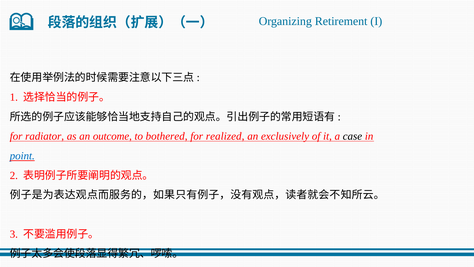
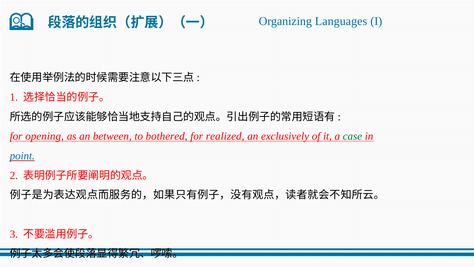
Retirement: Retirement -> Languages (341, 21)
radiator: radiator -> opening (45, 136)
outcome: outcome -> between (112, 136)
case colour: black -> green (352, 136)
